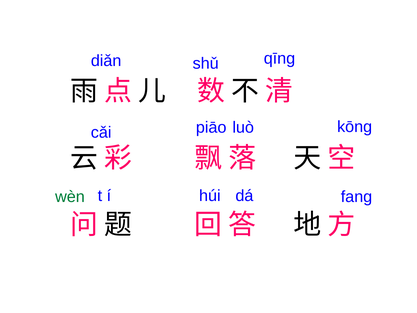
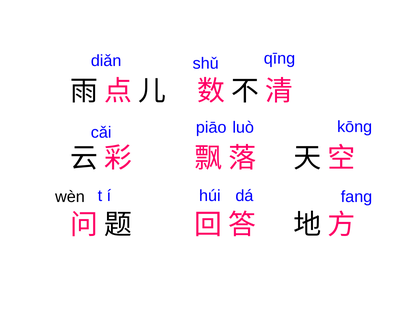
wèn colour: green -> black (70, 196)
